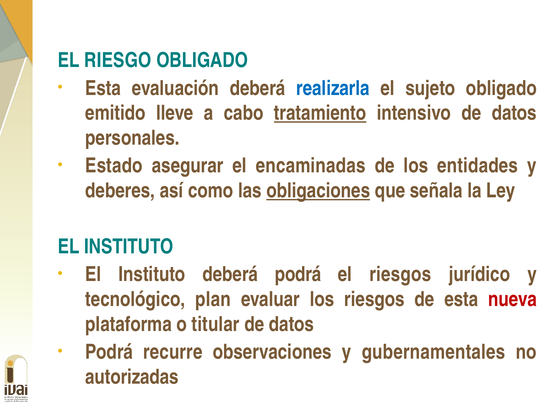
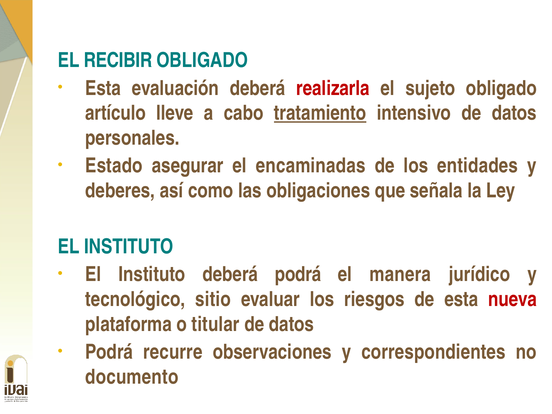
RIESGO: RIESGO -> RECIBIR (118, 60)
realizarla colour: blue -> red (333, 88)
emitido: emitido -> artículo (116, 113)
obligaciones underline: present -> none (318, 191)
el riesgos: riesgos -> manera (400, 274)
plan: plan -> sitio (213, 299)
gubernamentales: gubernamentales -> correspondientes (434, 352)
autorizadas: autorizadas -> documento (132, 377)
